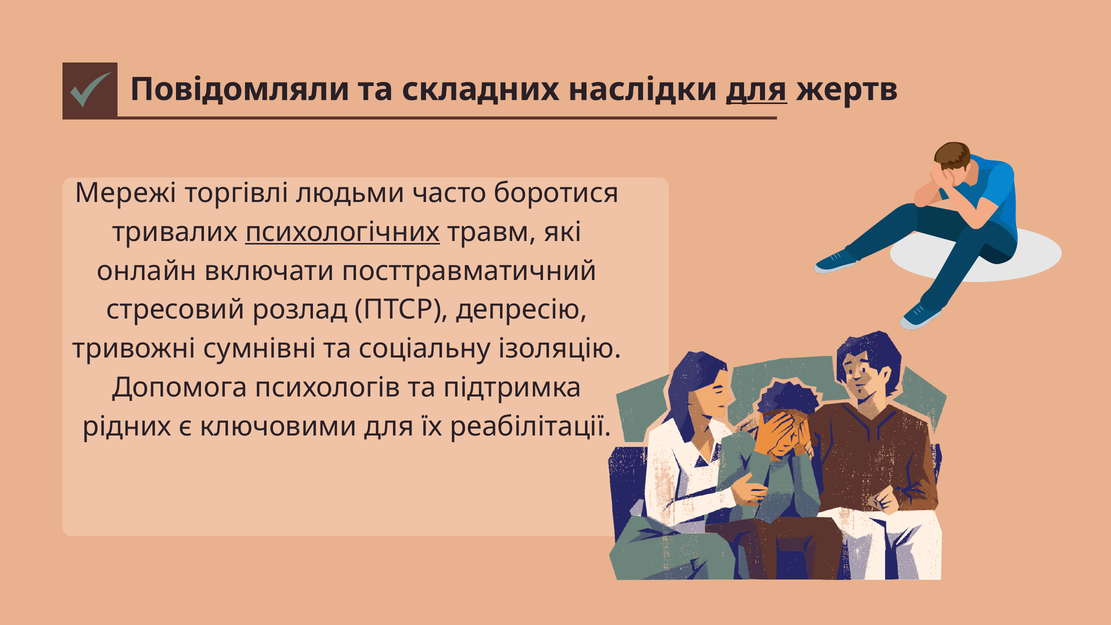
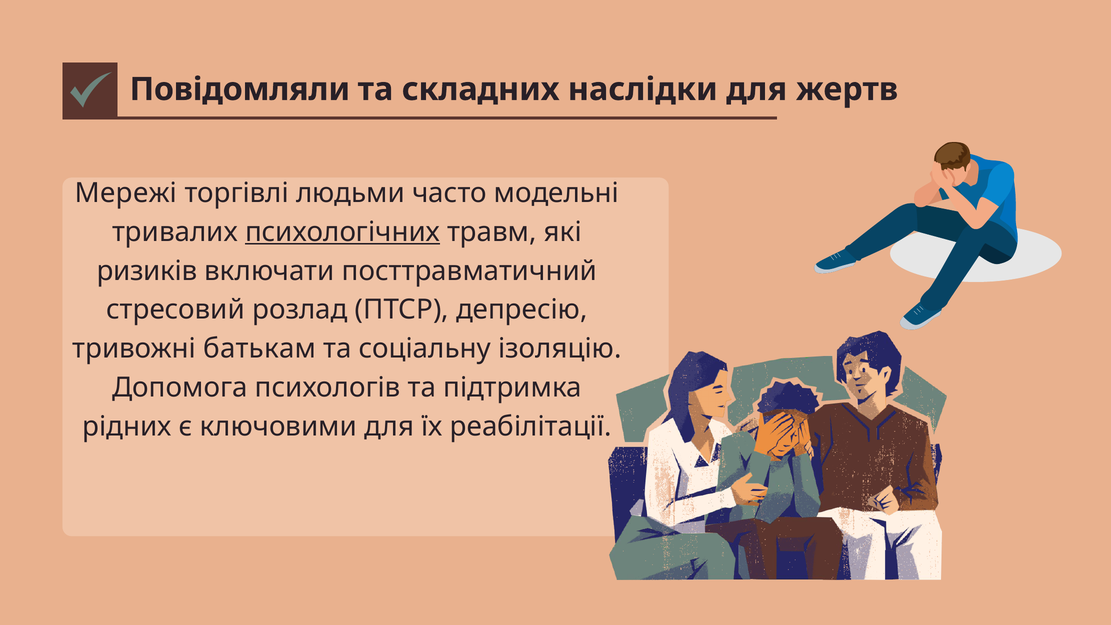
для underline: present -> none (757, 89)
боротися: боротися -> модельні (556, 193)
онлайн: онлайн -> ризиків (147, 271)
сумнівні: сумнівні -> батькам (260, 349)
